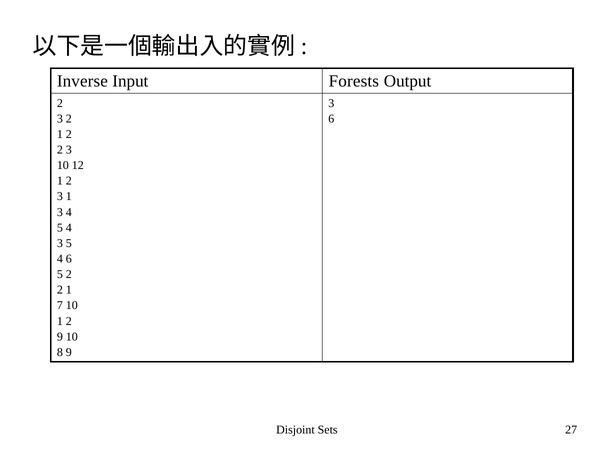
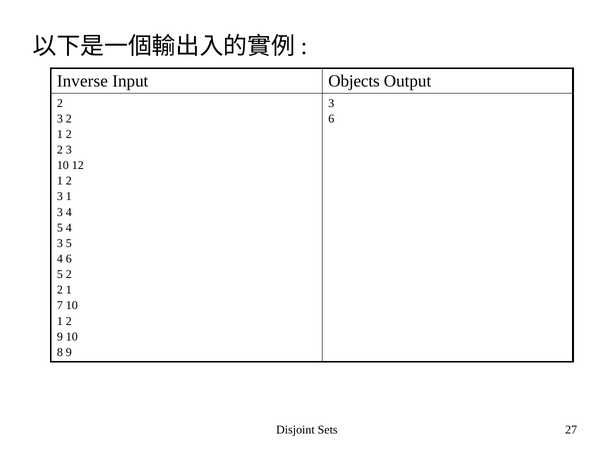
Forests: Forests -> Objects (354, 81)
